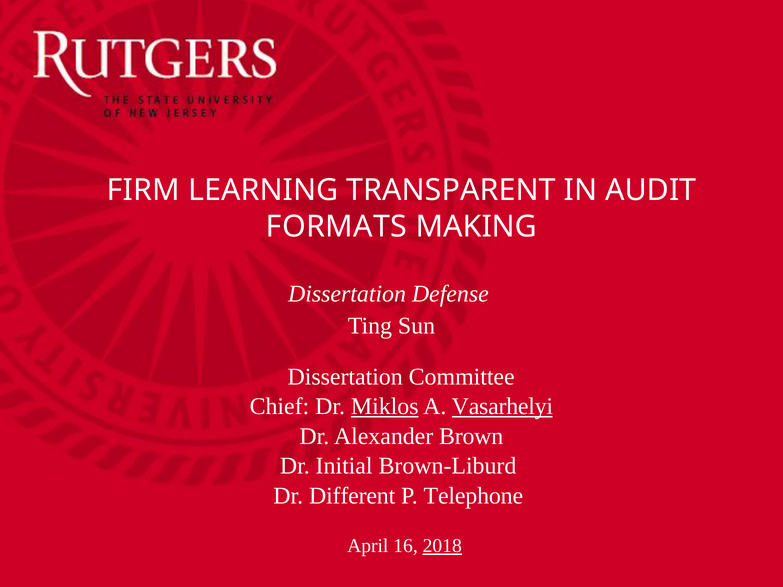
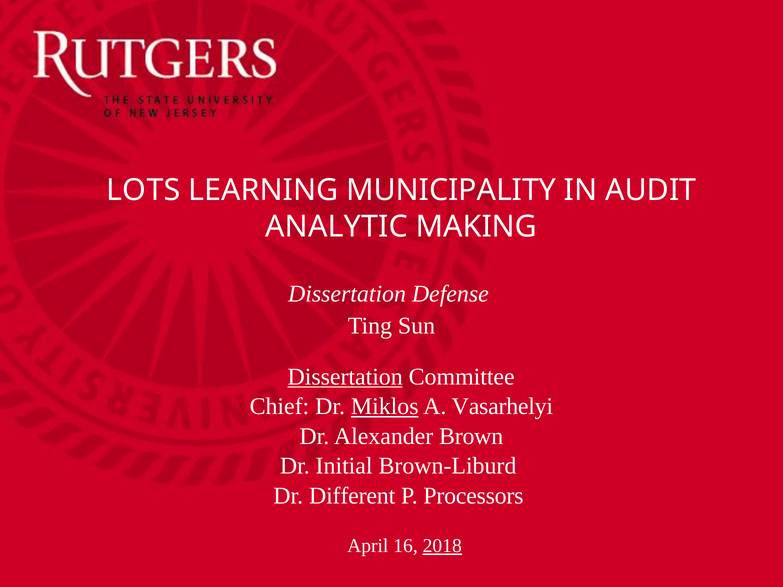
FIRM: FIRM -> LOTS (143, 190)
TRANSPARENT: TRANSPARENT -> MUNICIPALITY (451, 190)
FORMATS: FORMATS -> ANALYTIC (337, 227)
Dissertation underline: none -> present (345, 377)
Vasarhelyi underline: present -> none (502, 407)
Telephone: Telephone -> Processors (473, 496)
